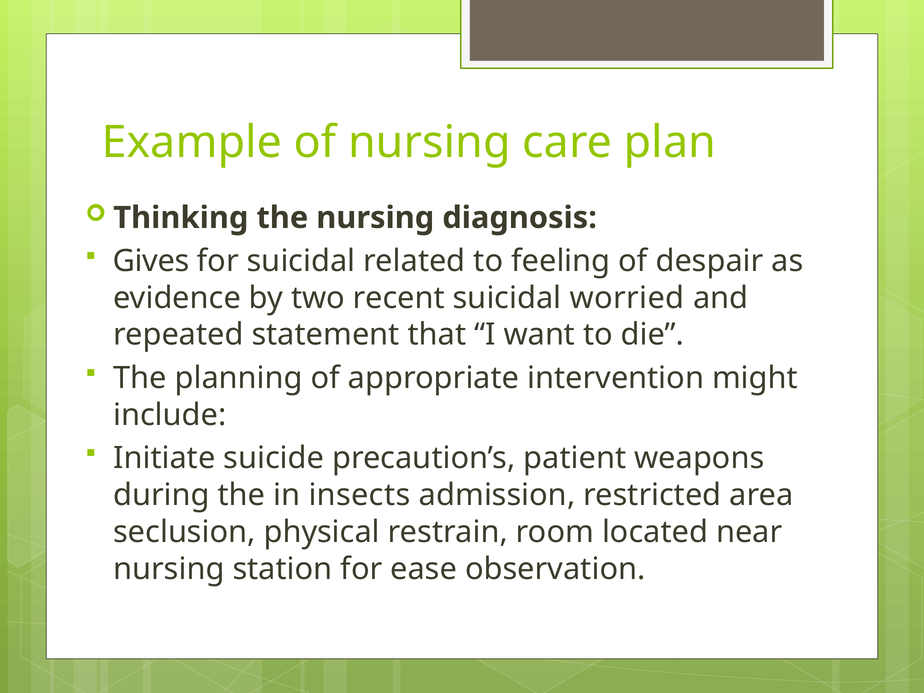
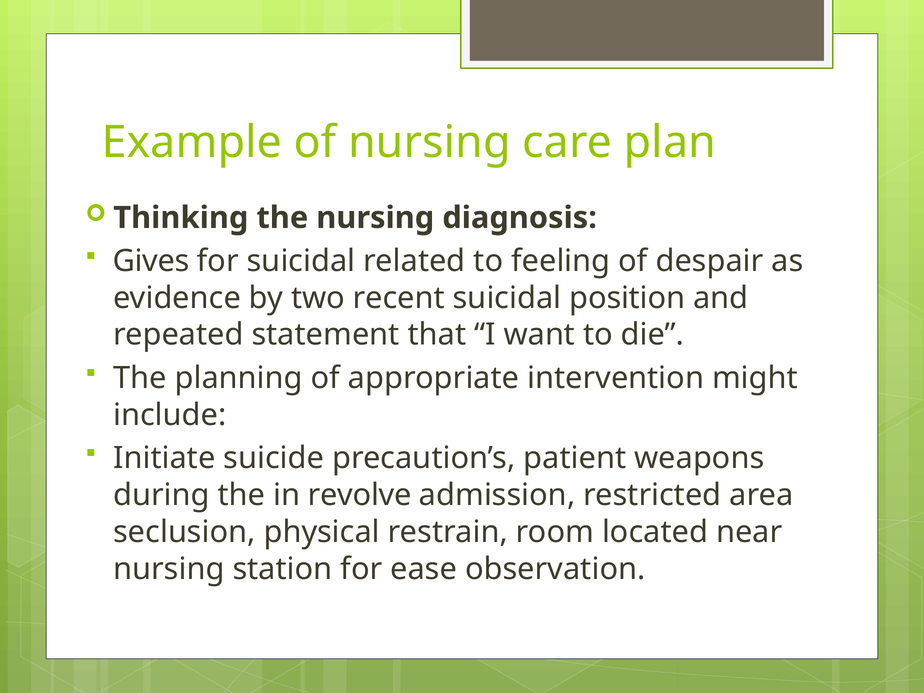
worried: worried -> position (627, 298)
insects: insects -> revolve (360, 495)
